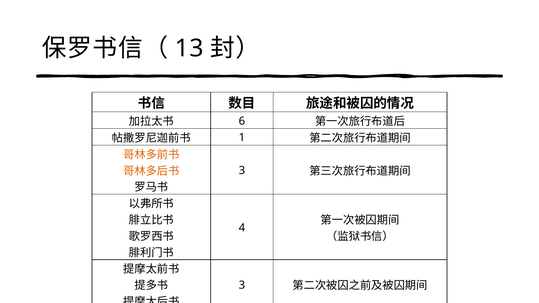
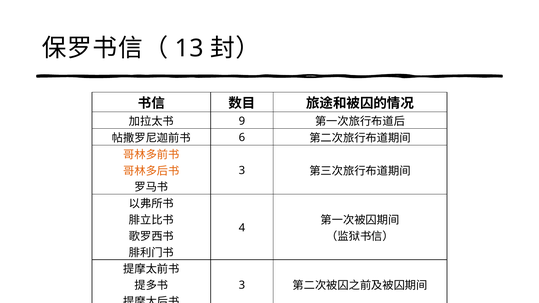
6: 6 -> 9 (242, 121)
1: 1 -> 6 (242, 138)
